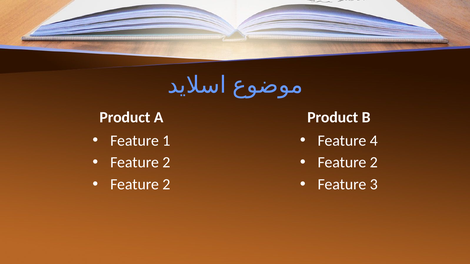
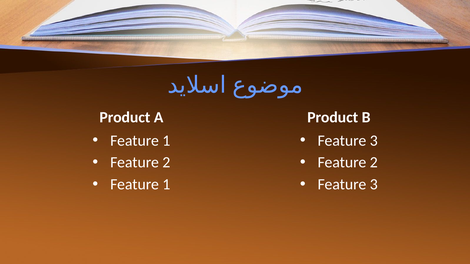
4: 4 -> 3 (374, 141)
2: 2 -> 1 (166, 185)
